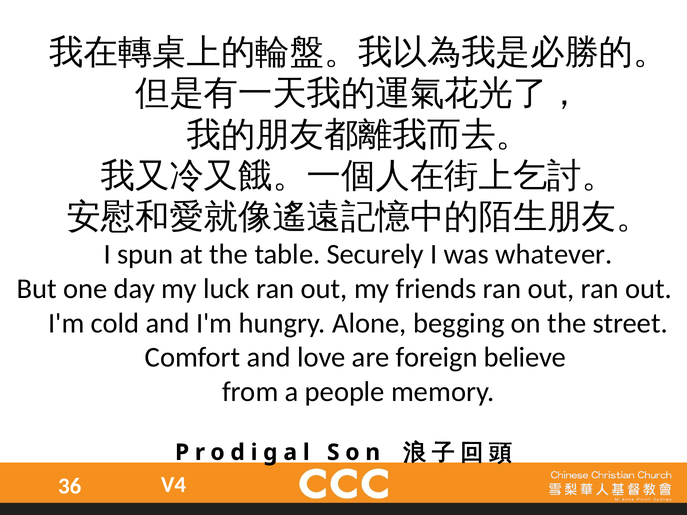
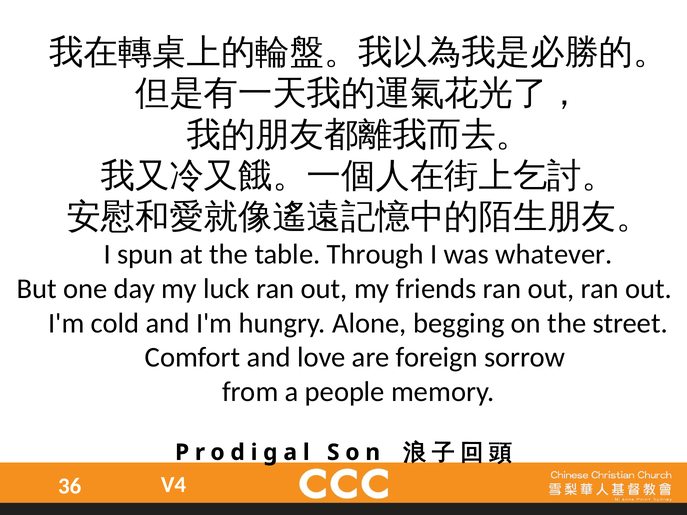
Securely: Securely -> Through (375, 255)
believe: believe -> sorrow (525, 358)
